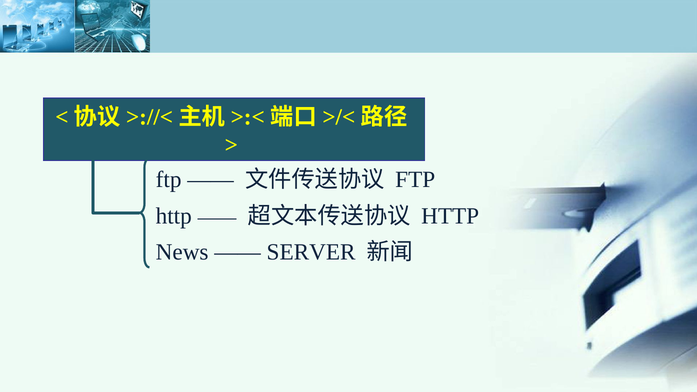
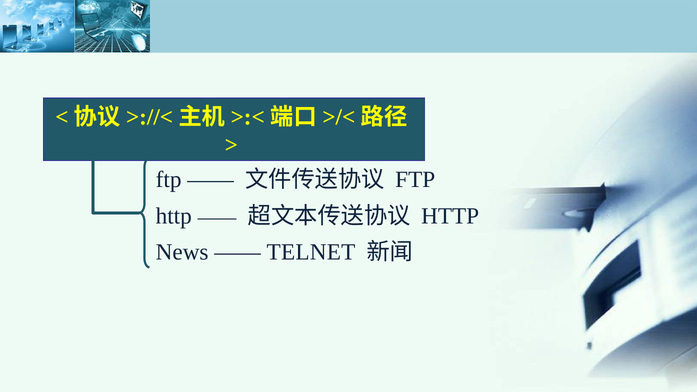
SERVER: SERVER -> TELNET (311, 252)
